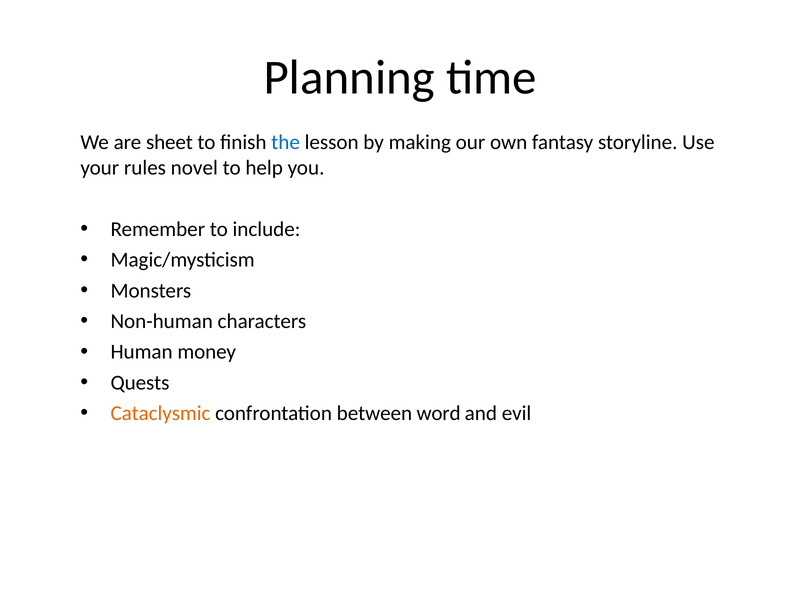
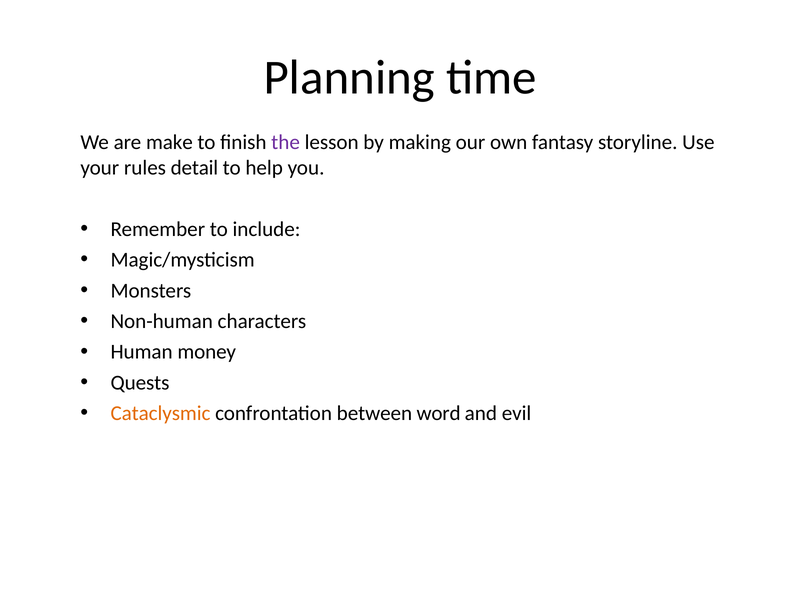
sheet: sheet -> make (169, 142)
the colour: blue -> purple (286, 142)
novel: novel -> detail (194, 168)
